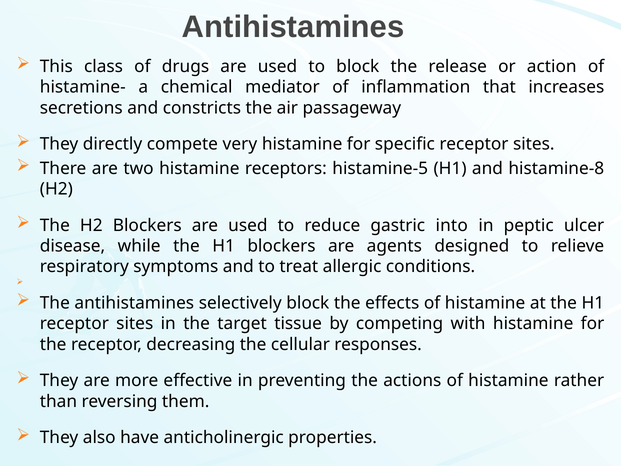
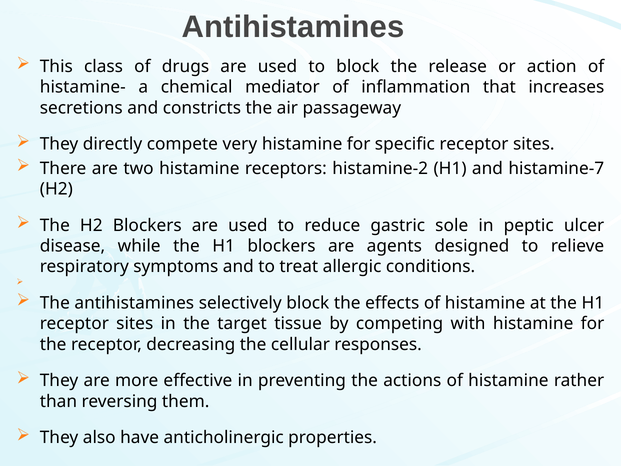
histamine-5: histamine-5 -> histamine-2 (380, 168)
histamine-8: histamine-8 -> histamine-7 (556, 168)
into: into -> sole (452, 225)
